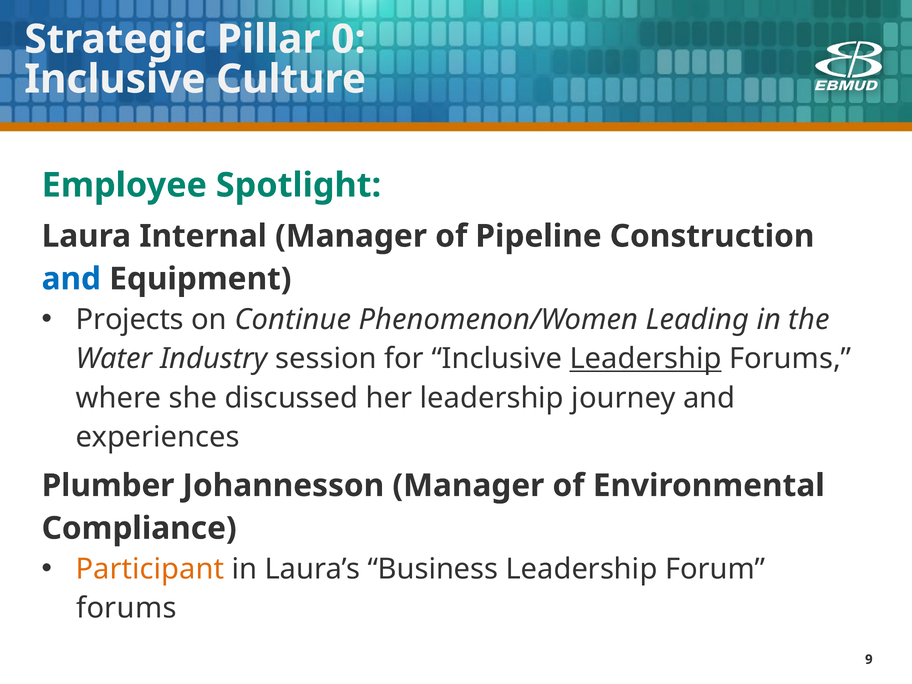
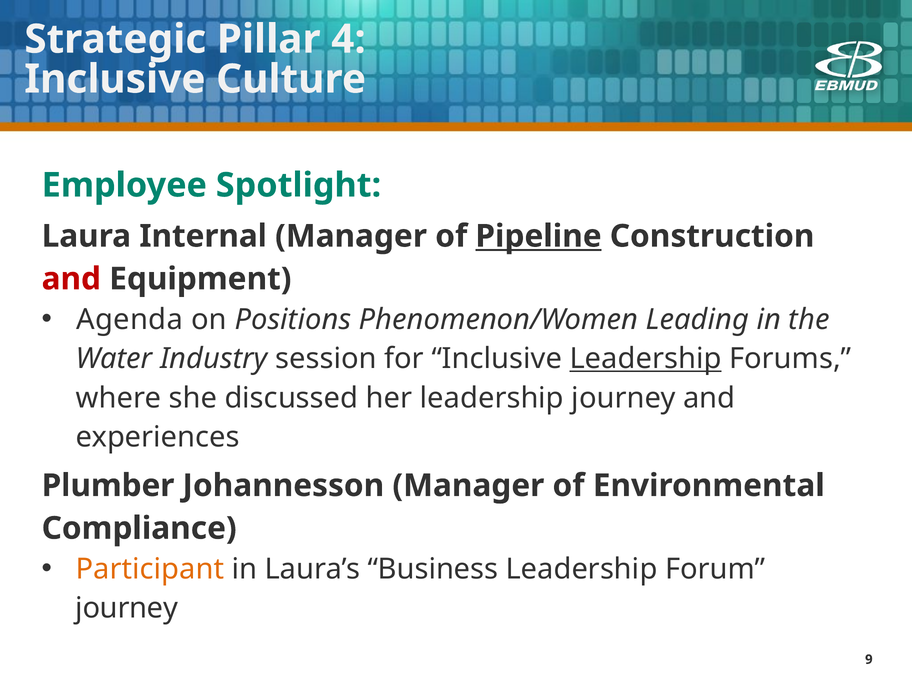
0: 0 -> 4 (349, 39)
Pipeline underline: none -> present (539, 236)
and colour: blue -> red (71, 279)
Projects: Projects -> Agenda (130, 320)
Continue: Continue -> Positions (293, 320)
forums: forums -> journey (127, 608)
